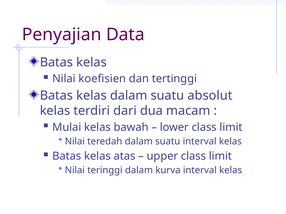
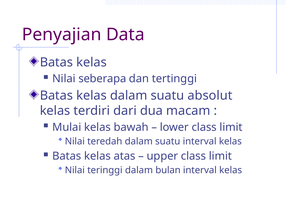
koefisien: koefisien -> seberapa (102, 79)
kurva: kurva -> bulan (168, 171)
